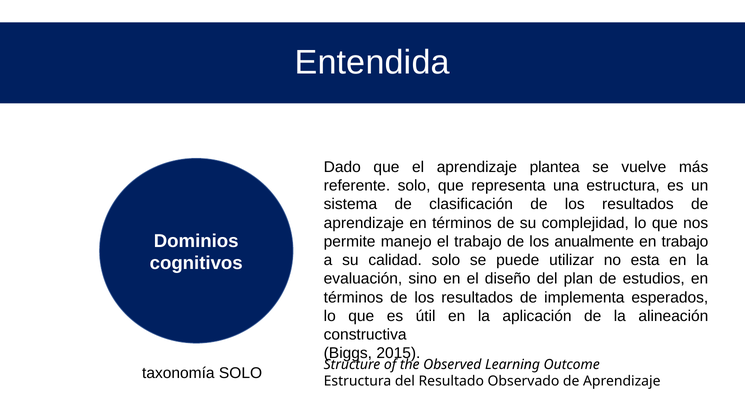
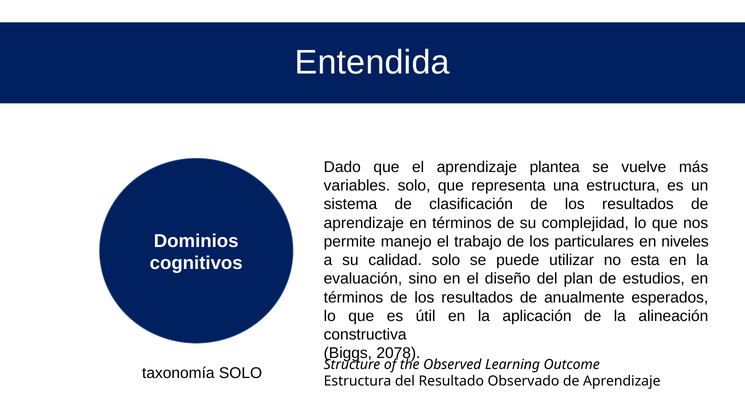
referente: referente -> variables (357, 186)
anualmente: anualmente -> particulares (594, 242)
en trabajo: trabajo -> niveles (685, 242)
implementa: implementa -> anualmente (584, 297)
2015: 2015 -> 2078 (398, 353)
